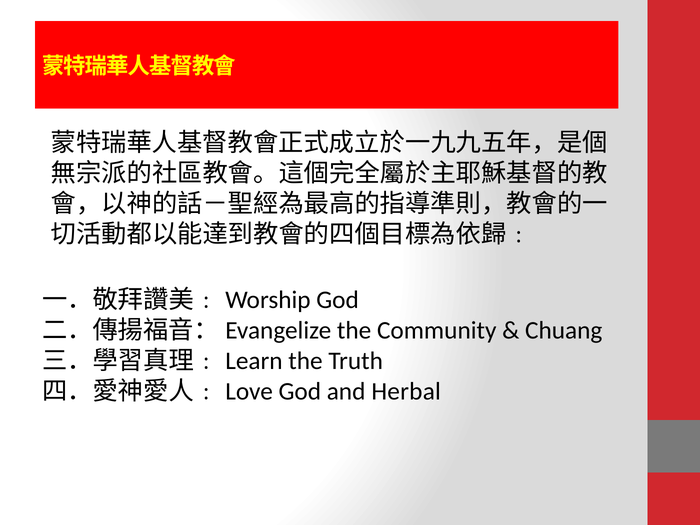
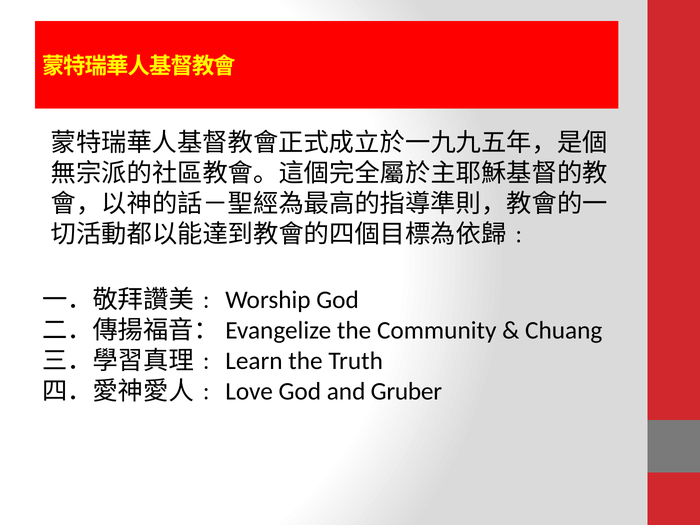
Herbal: Herbal -> Gruber (406, 391)
